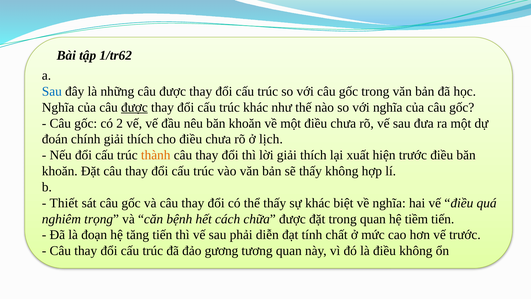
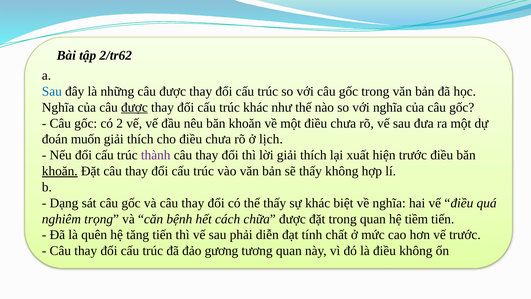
1/tr62: 1/tr62 -> 2/tr62 (116, 55)
chính: chính -> muốn (86, 139)
thành colour: orange -> purple (156, 155)
khoăn underline: none -> present (60, 171)
Thiết: Thiết -> Dạng (64, 203)
đoạn: đoạn -> quên (94, 235)
